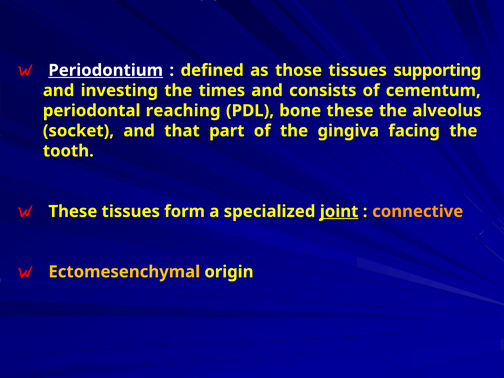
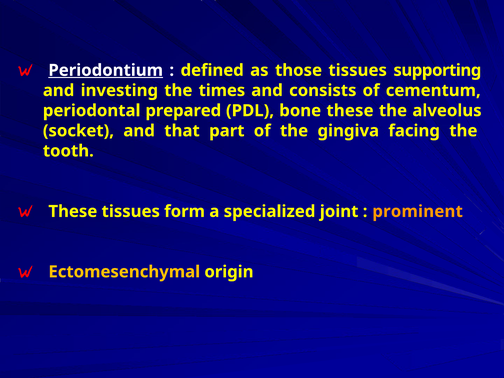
reaching: reaching -> prepared (183, 111)
joint underline: present -> none (339, 211)
connective: connective -> prominent (418, 211)
